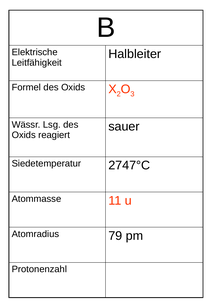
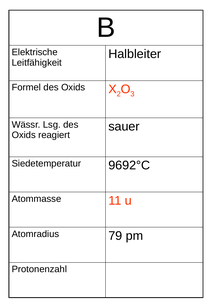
2747°C: 2747°C -> 9692°C (129, 166)
